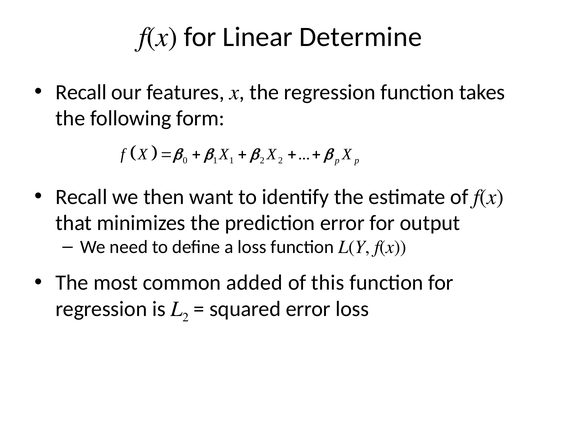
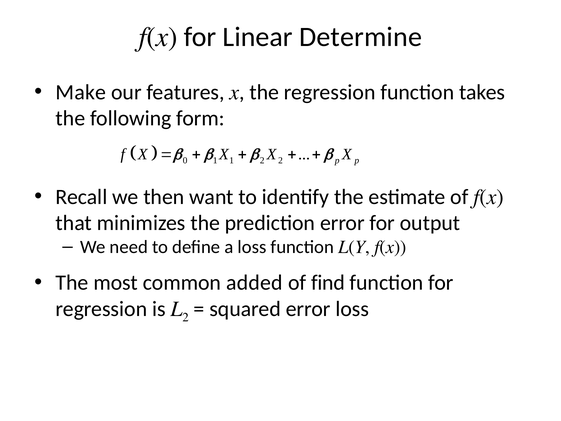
Recall: Recall -> Make (81, 92)
this: this -> find (328, 283)
